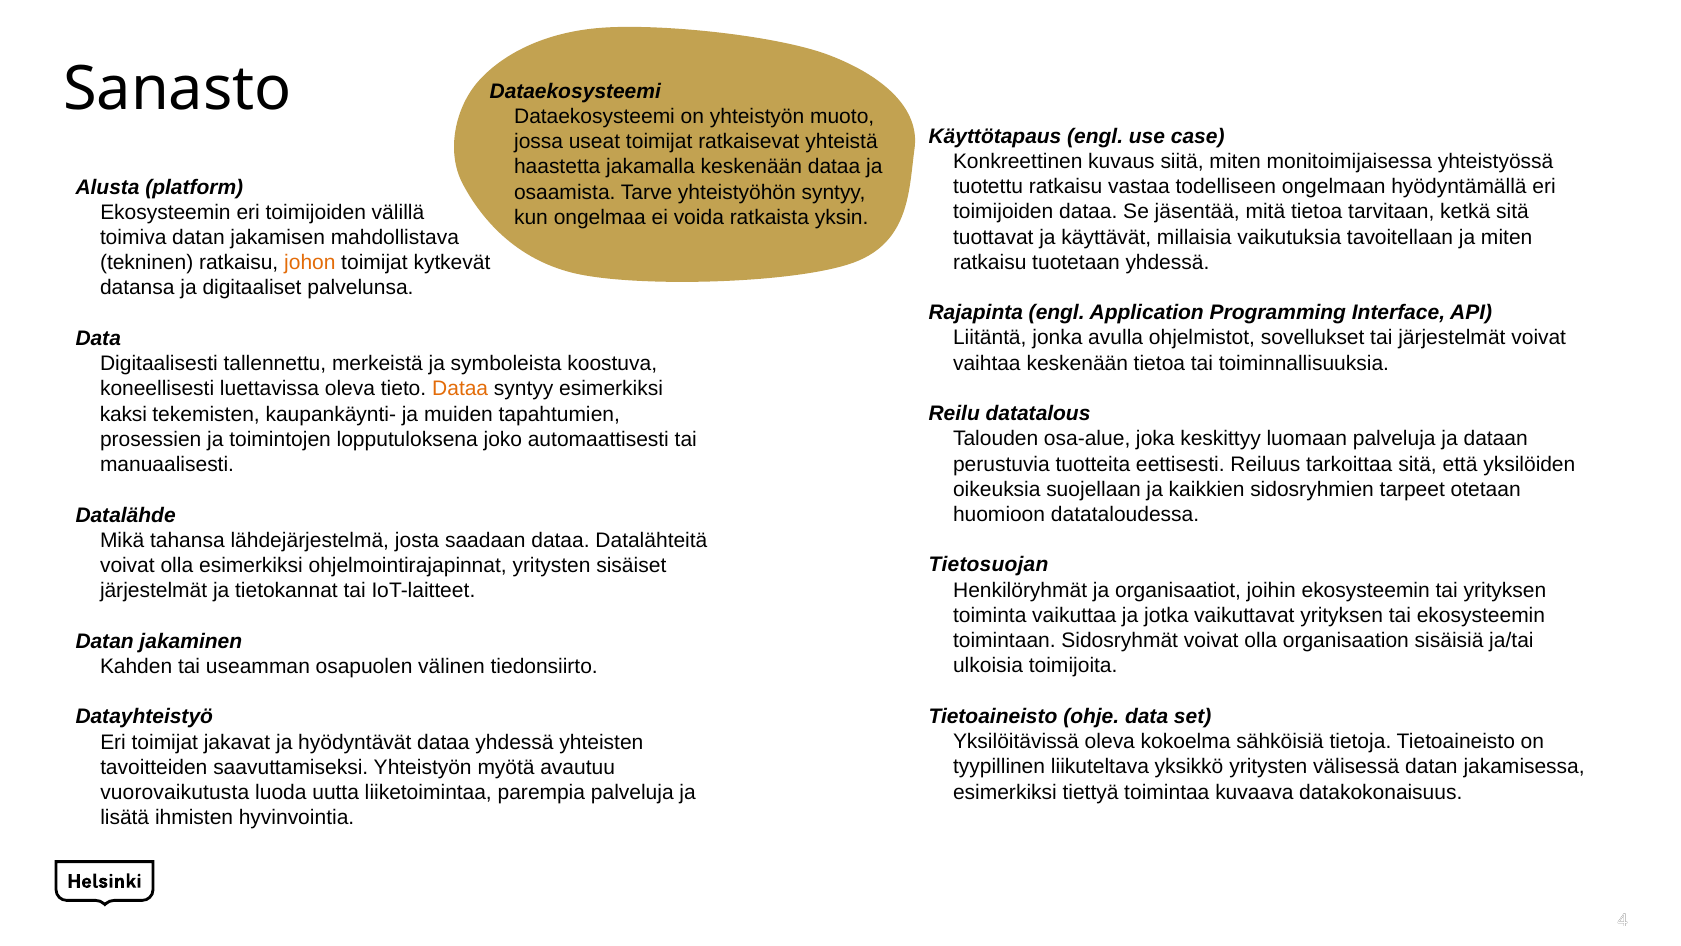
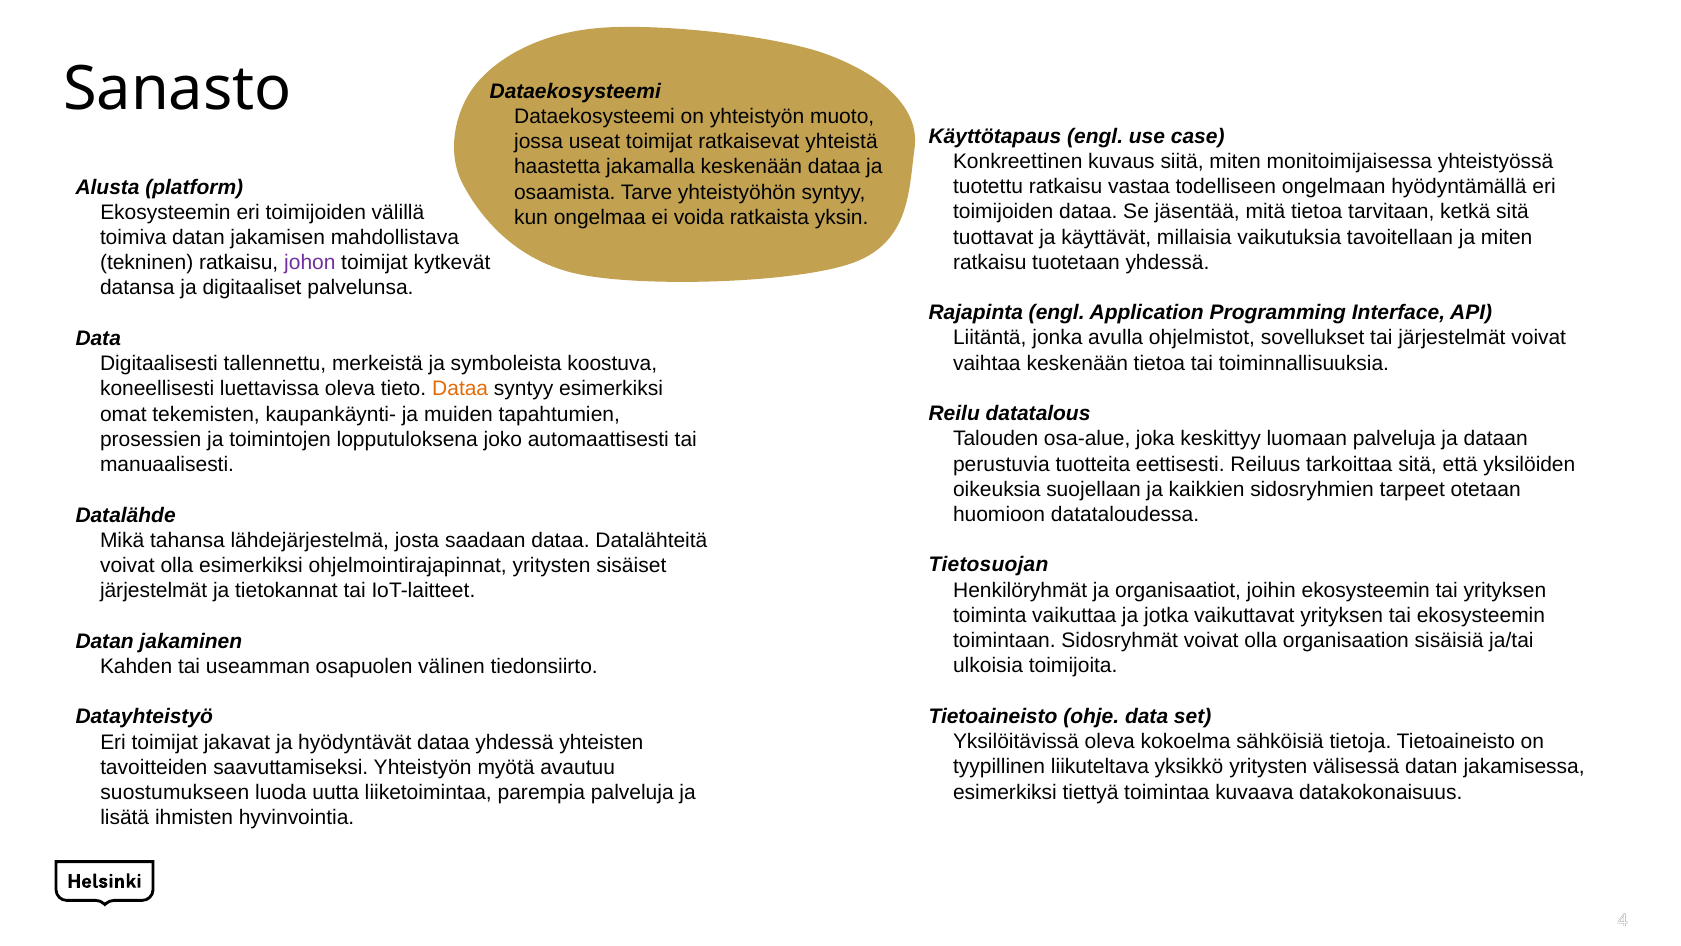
johon colour: orange -> purple (310, 263)
kaksi: kaksi -> omat (123, 414)
vuorovaikutusta: vuorovaikutusta -> suostumukseen (175, 792)
